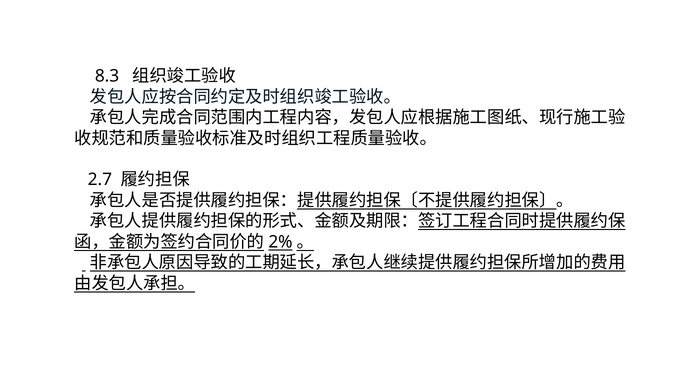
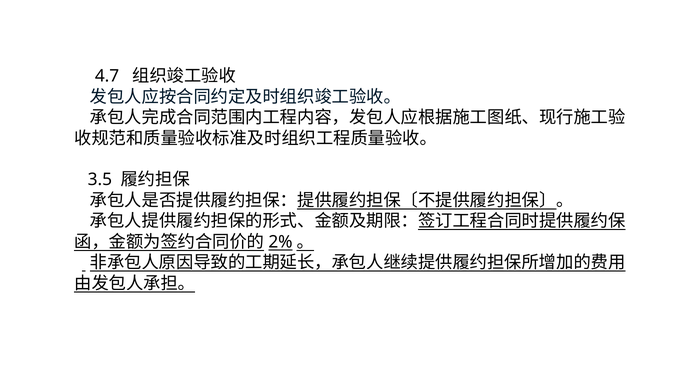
8.3: 8.3 -> 4.7 (107, 76)
2.7: 2.7 -> 3.5 (100, 180)
